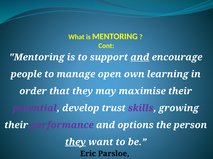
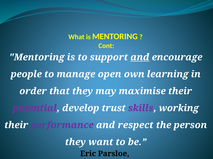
growing: growing -> working (179, 109)
options: options -> respect (136, 126)
they underline: present -> none (75, 143)
